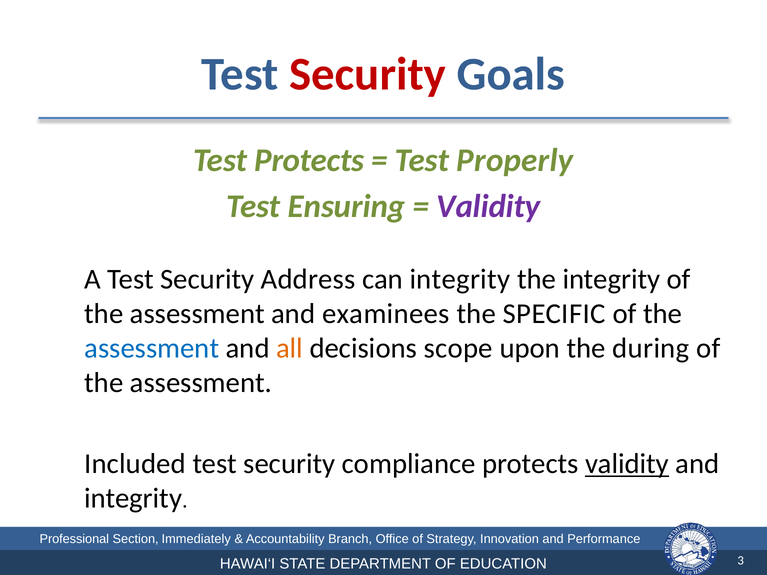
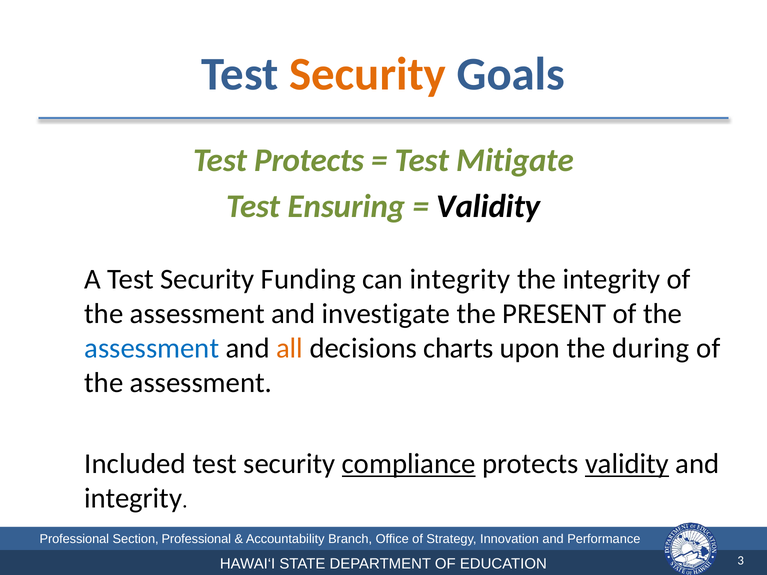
Security colour: red -> orange (368, 74)
Properly: Properly -> Mitigate (515, 160)
Validity colour: purple -> black (488, 207)
Address: Address -> Funding (308, 279)
examinees: examinees -> investigate (386, 314)
SPECIFIC: SPECIFIC -> PRESENT (554, 314)
scope: scope -> charts (459, 348)
compliance underline: none -> present (409, 464)
Immediately: Immediately -> Professional (196, 539)
